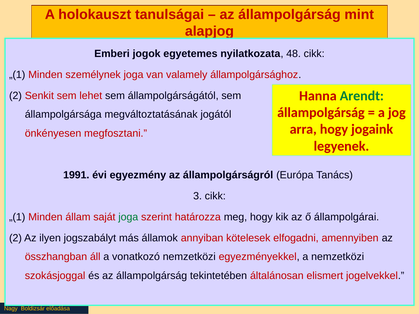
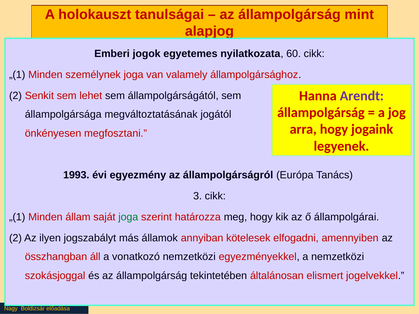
48: 48 -> 60 (294, 54)
Arendt colour: green -> purple (362, 96)
1991: 1991 -> 1993 (76, 175)
